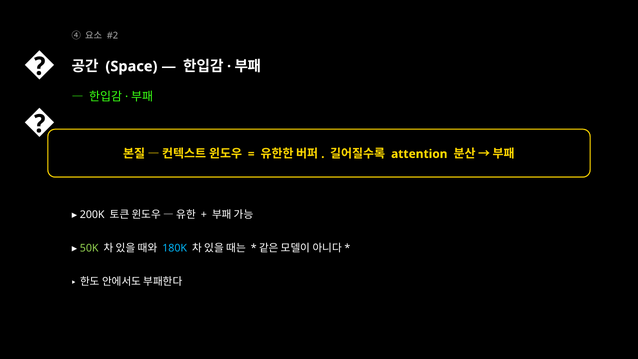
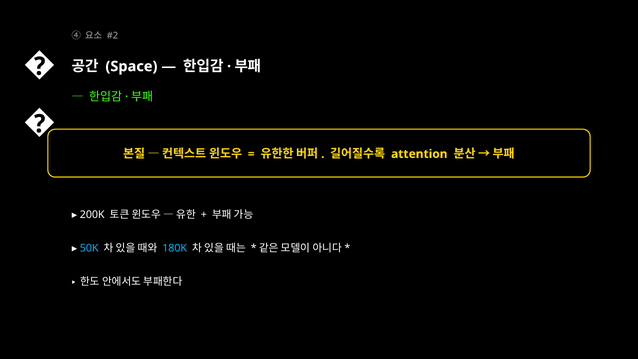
50K colour: light green -> light blue (89, 248)
